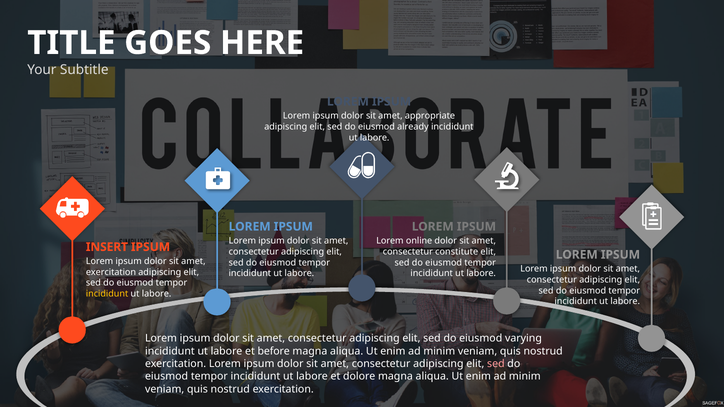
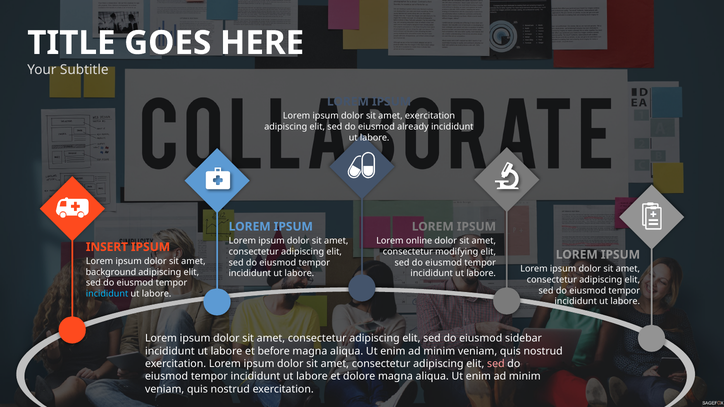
amet appropriate: appropriate -> exercitation (430, 116)
constitute: constitute -> modifying (457, 252)
exercitation: exercitation -> background (111, 272)
incididunt colour: yellow -> light blue (107, 294)
varying: varying -> sidebar (523, 339)
